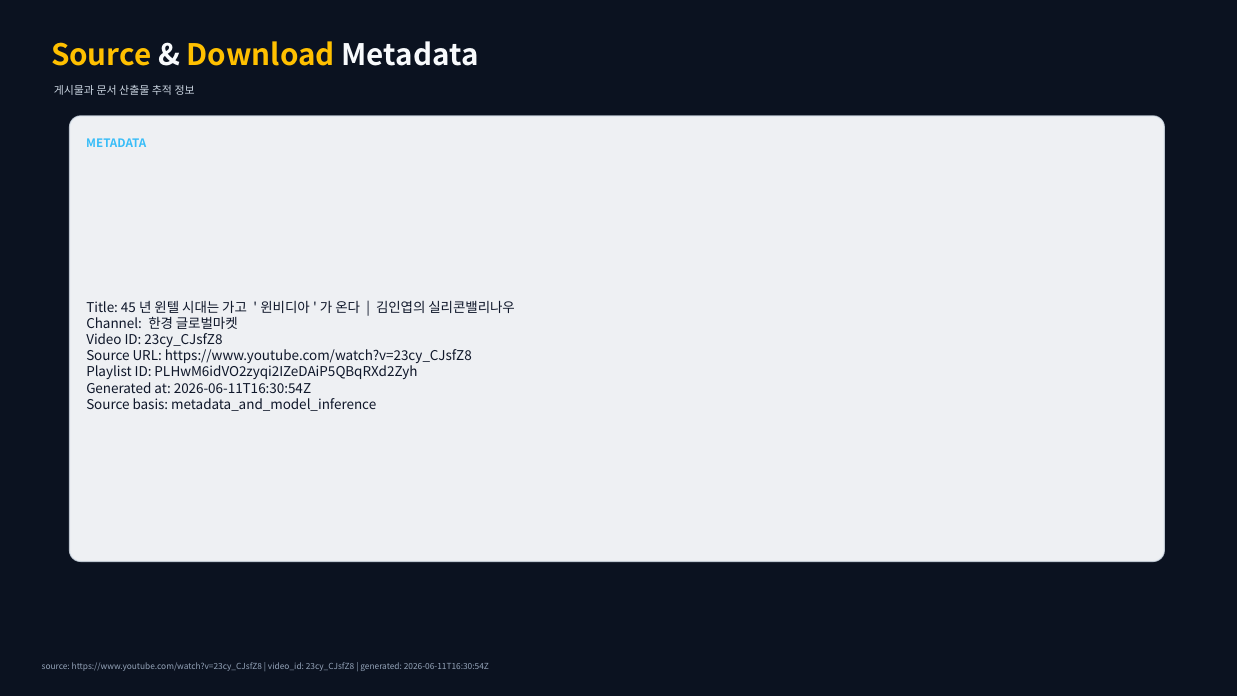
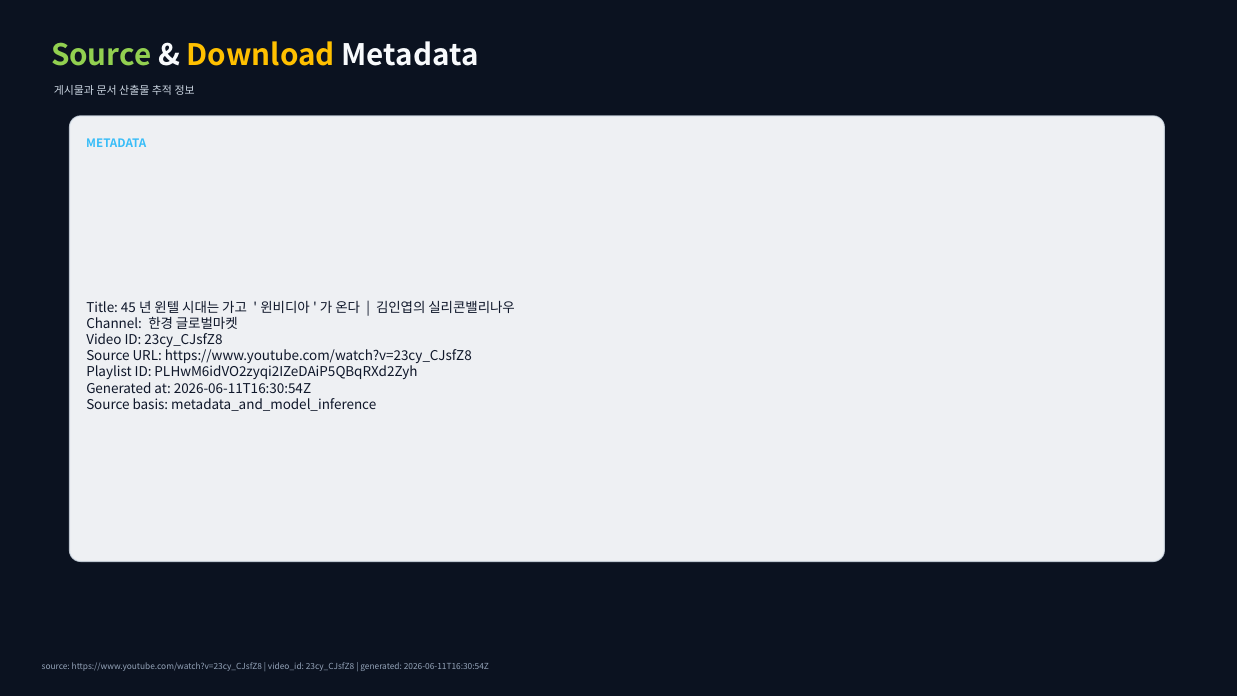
Source colour: yellow -> light green (101, 55)
